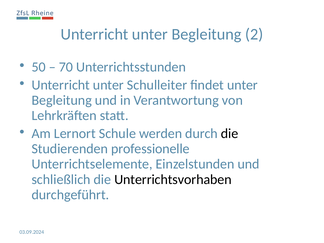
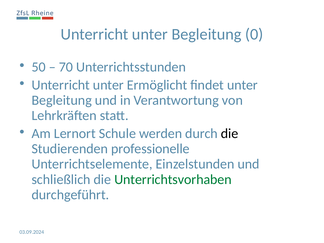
2: 2 -> 0 (254, 34)
Schulleiter: Schulleiter -> Ermöglicht (157, 85)
Unterrichtsvorhaben colour: black -> green (173, 179)
